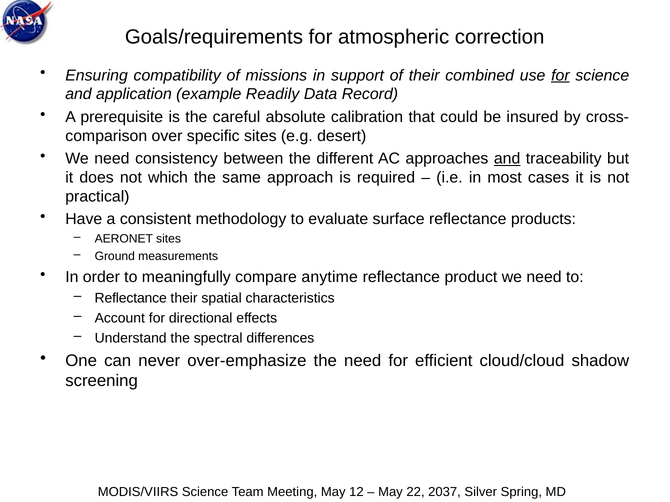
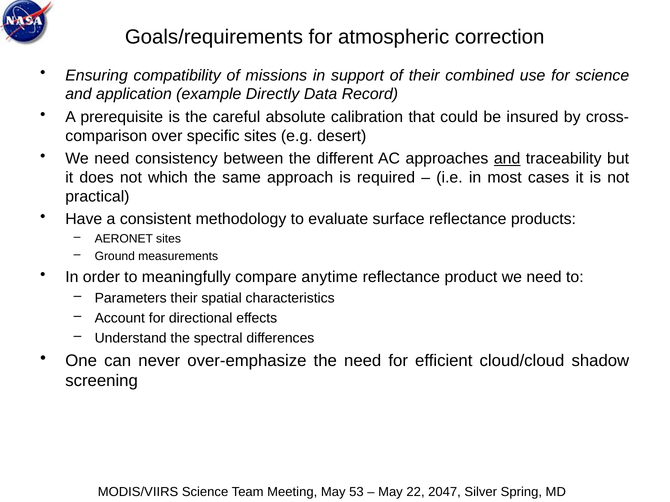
for underline: present -> none (560, 75)
Readily: Readily -> Directly (273, 94)
Reflectance: Reflectance -> Parameters (131, 298)
12: 12 -> 53 (356, 492)
2037: 2037 -> 2047 (445, 492)
